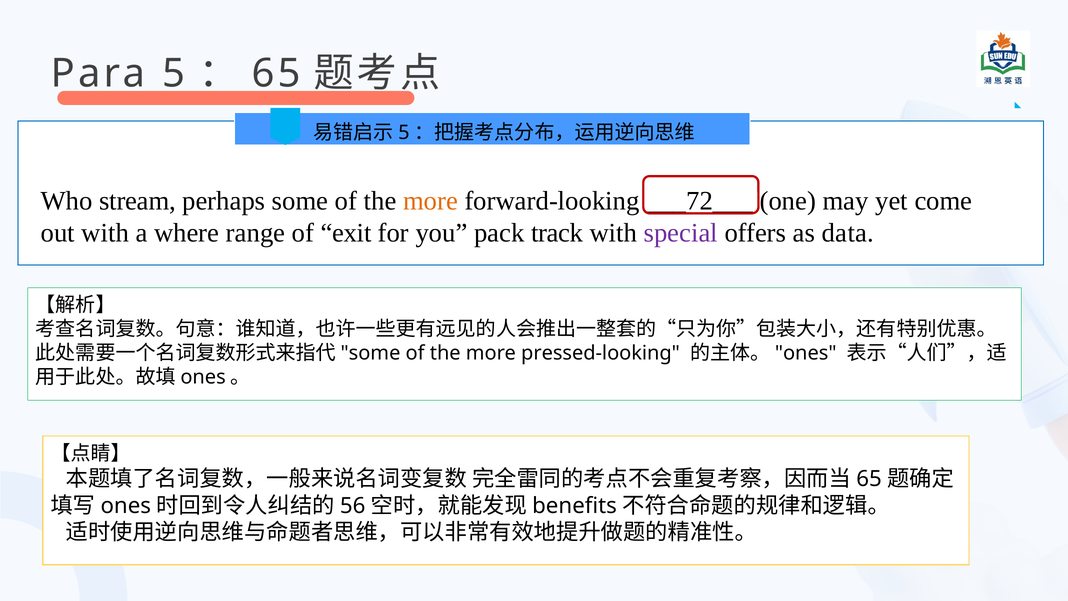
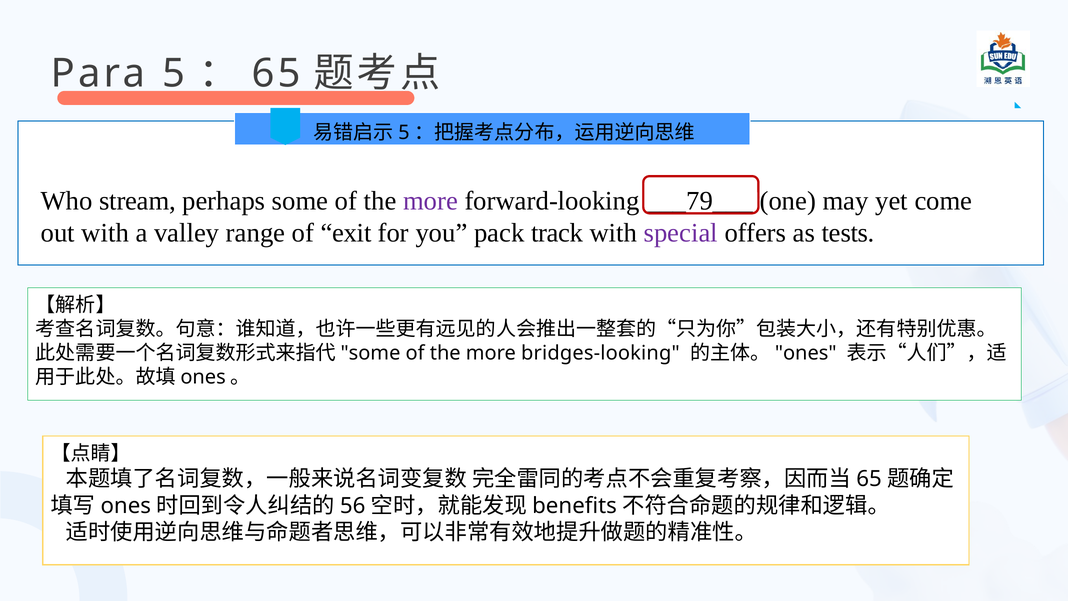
more colour: orange -> purple (431, 201)
___72___: ___72___ -> ___79___ (700, 201)
where: where -> valley (187, 233)
data: data -> tests (848, 233)
pressed-looking: pressed-looking -> bridges-looking (600, 353)
